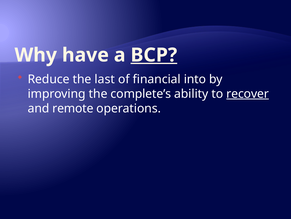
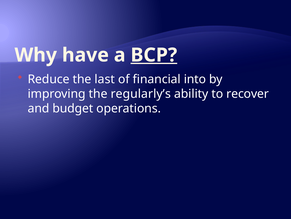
complete’s: complete’s -> regularly’s (141, 93)
recover underline: present -> none (248, 93)
remote: remote -> budget (73, 108)
